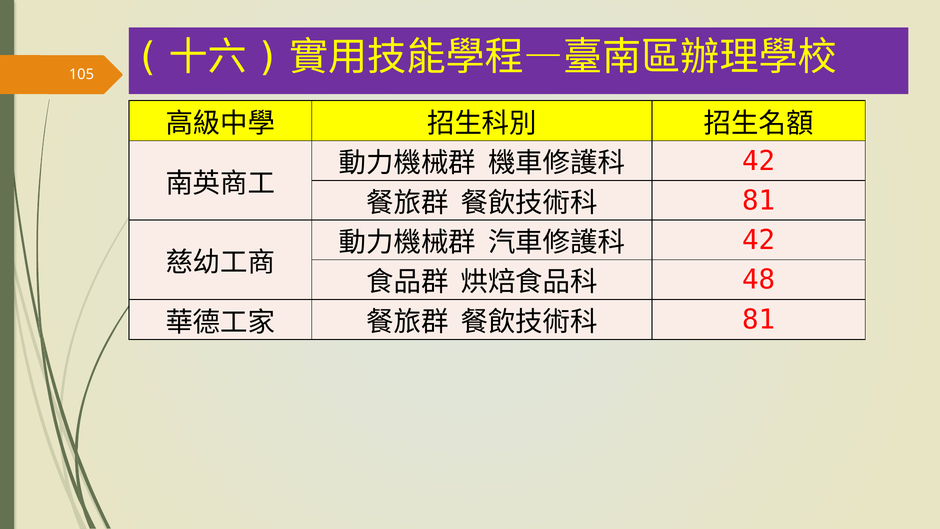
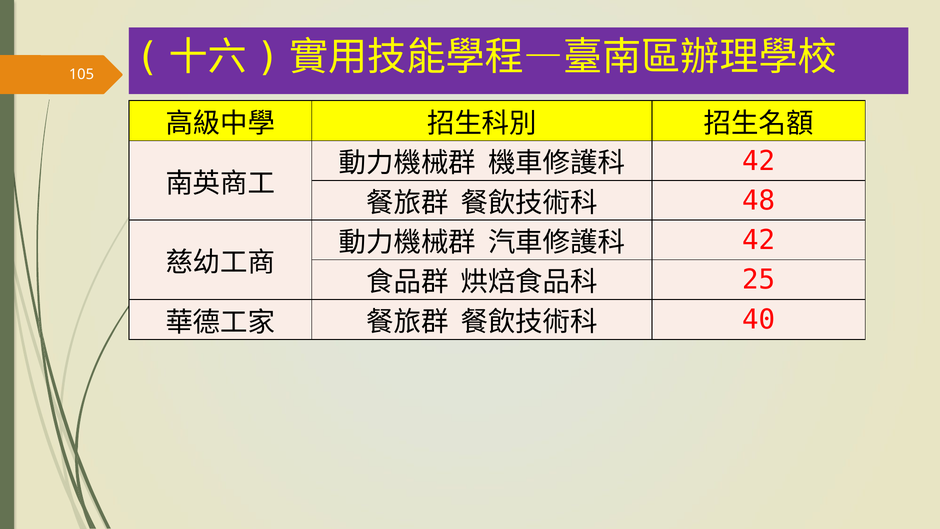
81: 81 -> 48 (759, 201)
48: 48 -> 25 (759, 280)
81: 81 -> 40 (759, 320)
